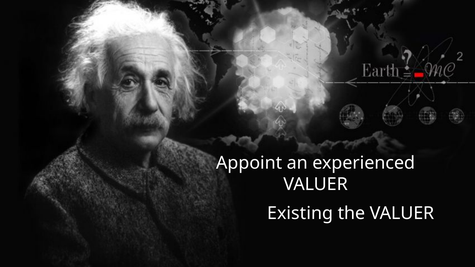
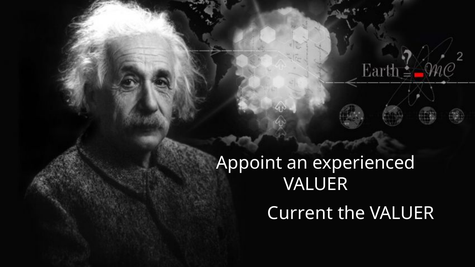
Existing: Existing -> Current (300, 214)
